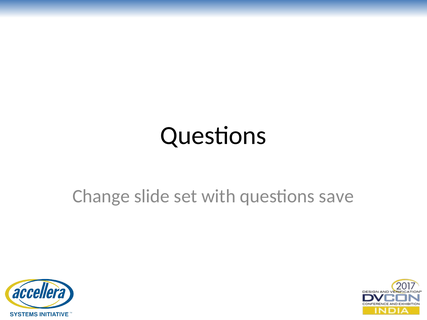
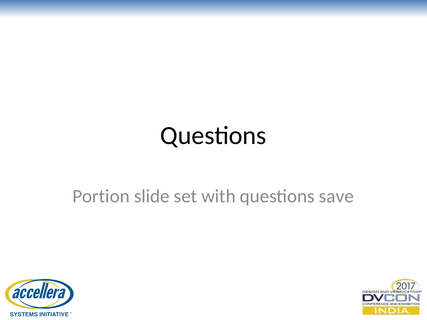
Change: Change -> Portion (101, 196)
